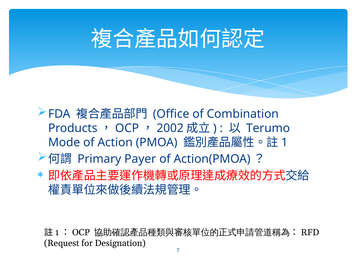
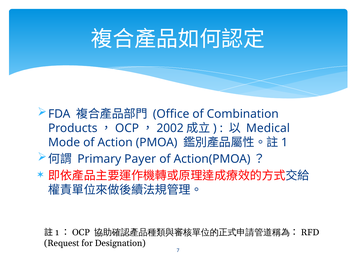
Terumo: Terumo -> Medical (268, 128)
